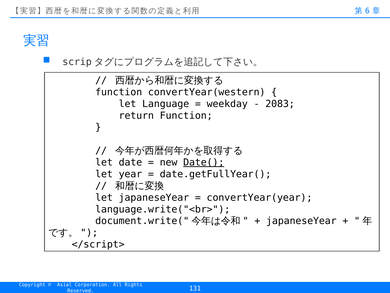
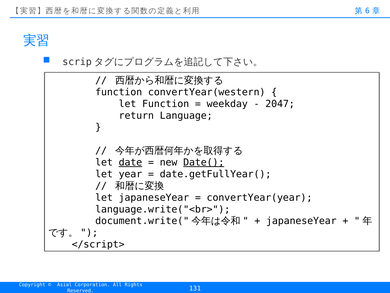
let Language: Language -> Function (166, 104)
2083: 2083 -> 2047 (280, 104)
return Function: Function -> Language (186, 115)
date underline: none -> present (130, 162)
